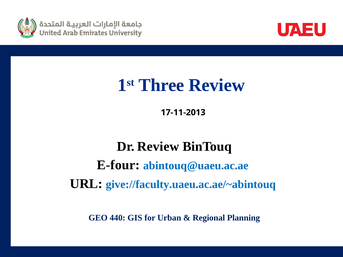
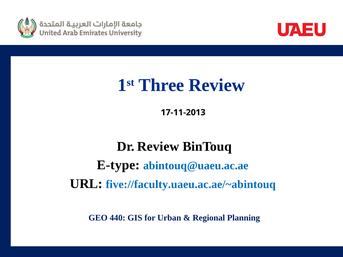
E-four: E-four -> E-type (118, 165)
give://faculty.uaeu.ac.ae/~abintouq: give://faculty.uaeu.ac.ae/~abintouq -> five://faculty.uaeu.ac.ae/~abintouq (191, 185)
